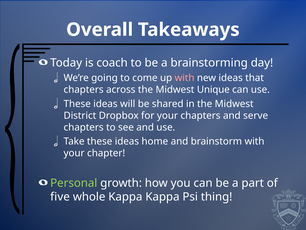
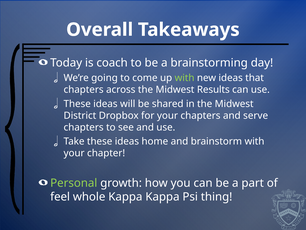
with colour: pink -> light green (185, 78)
Unique: Unique -> Results (213, 90)
five: five -> feel (60, 196)
